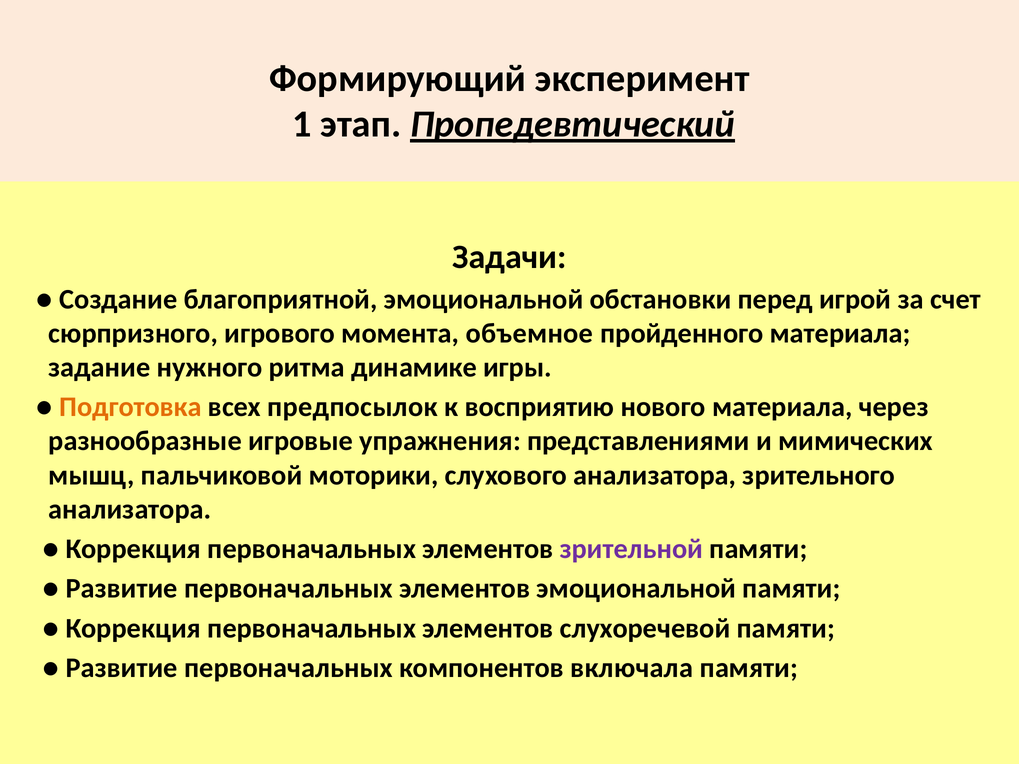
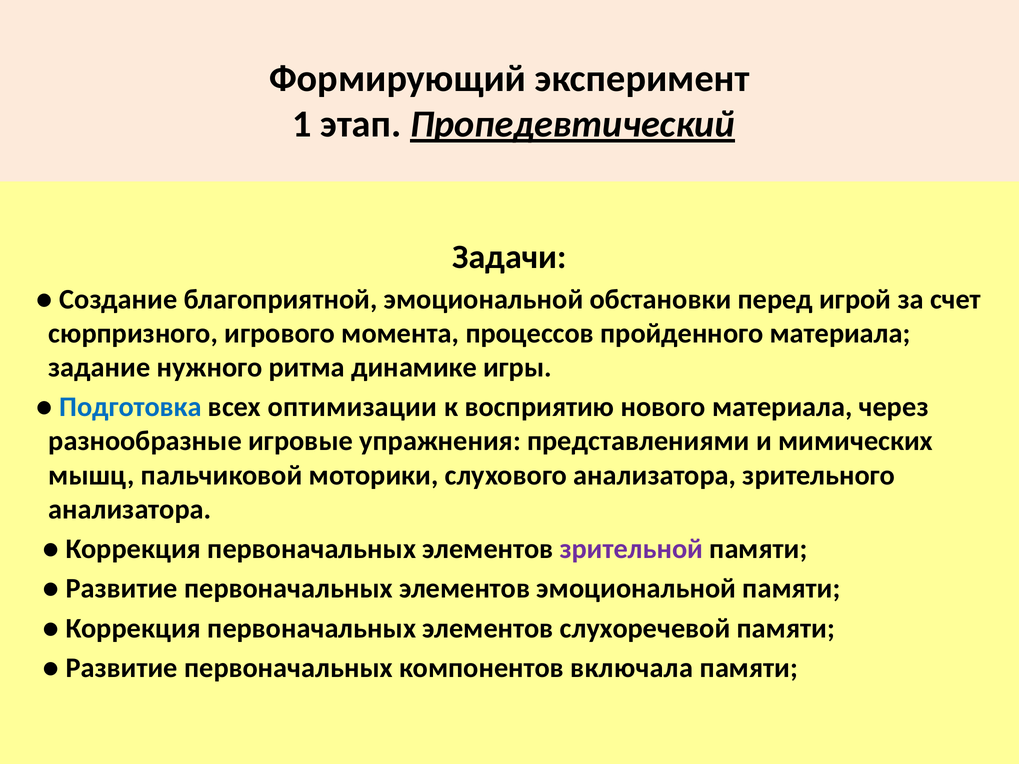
объемное: объемное -> процессов (530, 334)
Подготовка colour: orange -> blue (130, 407)
предпосылок: предпосылок -> оптимизации (352, 407)
